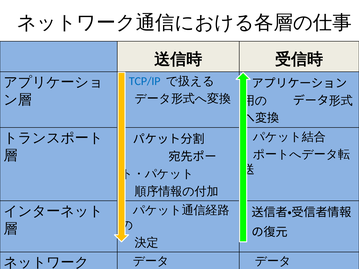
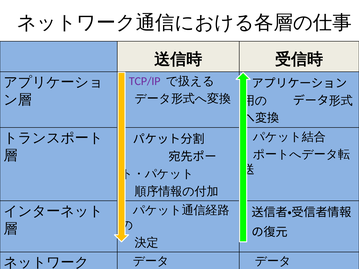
TCP/IP colour: blue -> purple (145, 81)
